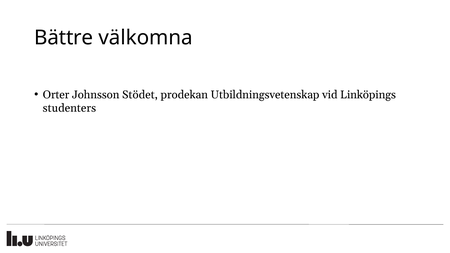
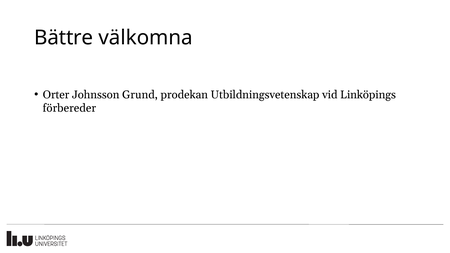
Stödet: Stödet -> Grund (140, 95)
studenters: studenters -> förbereder (69, 108)
